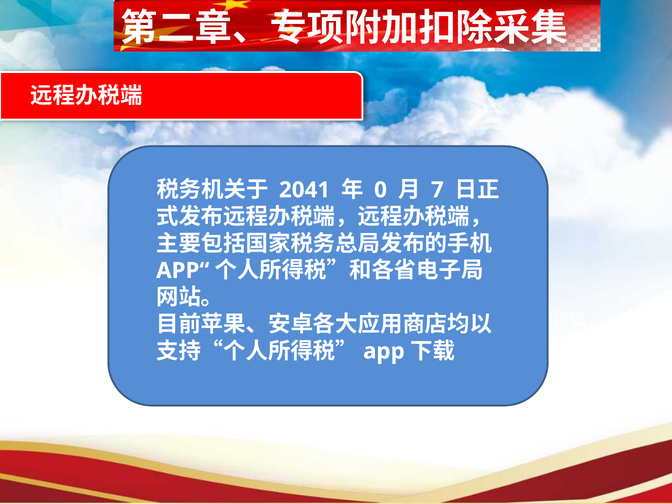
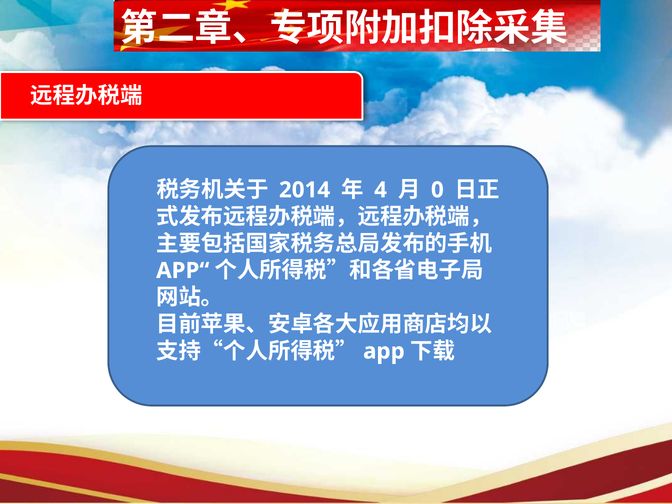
2041: 2041 -> 2014 (305, 190)
0: 0 -> 4 (381, 190)
7: 7 -> 0 (437, 190)
